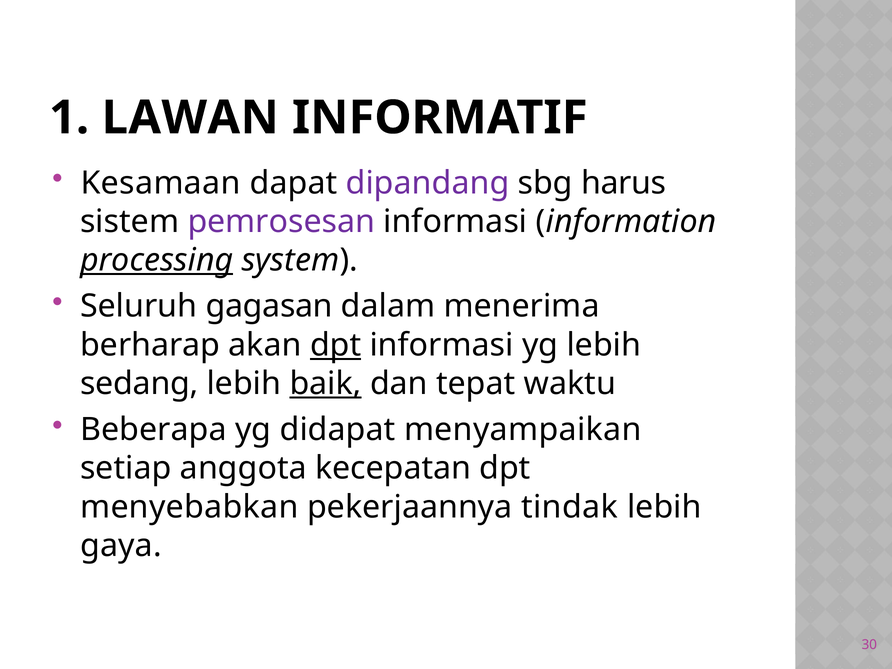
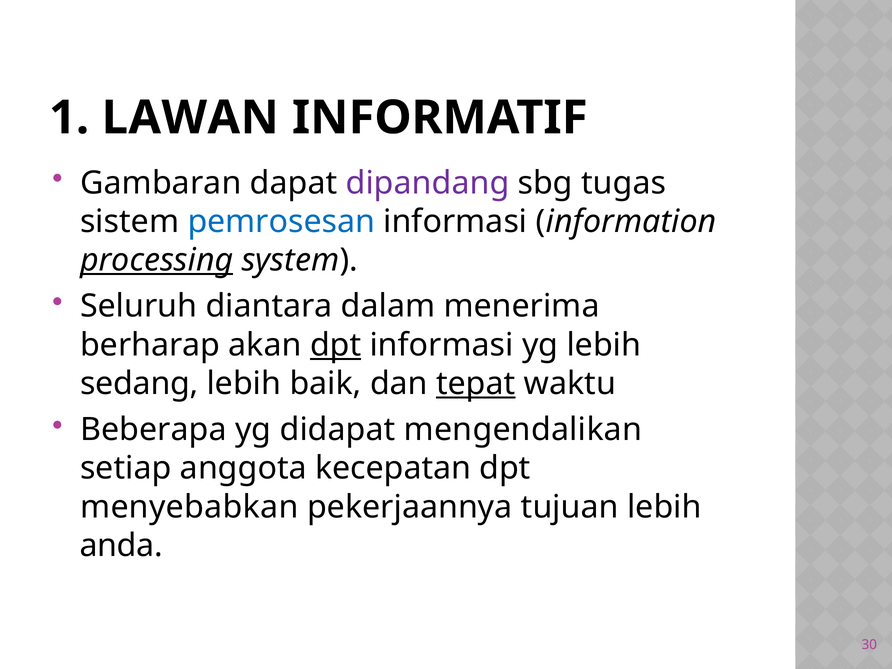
Kesamaan: Kesamaan -> Gambaran (161, 183)
harus: harus -> tugas (624, 183)
pemrosesan colour: purple -> blue (281, 222)
gagasan: gagasan -> diantara (269, 306)
baik underline: present -> none (326, 384)
tepat underline: none -> present (476, 384)
menyampaikan: menyampaikan -> mengendalikan (523, 430)
tindak: tindak -> tujuan (570, 507)
gaya: gaya -> anda (121, 546)
